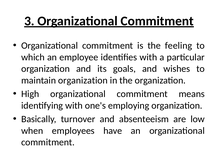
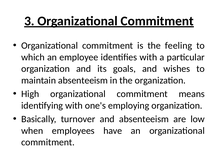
maintain organization: organization -> absenteeism (83, 81)
